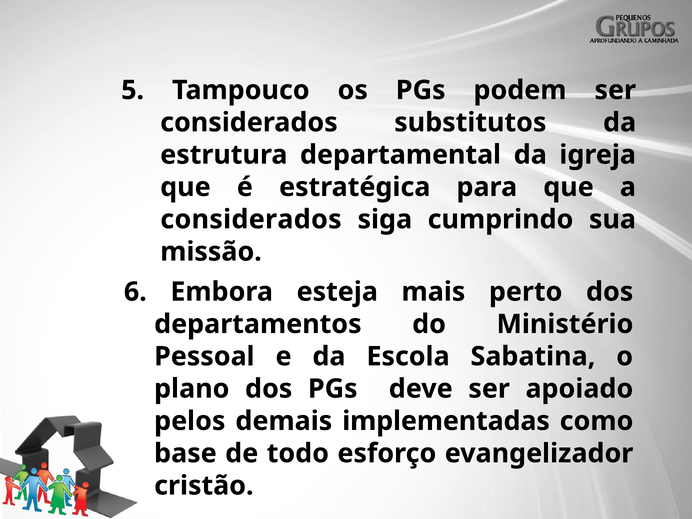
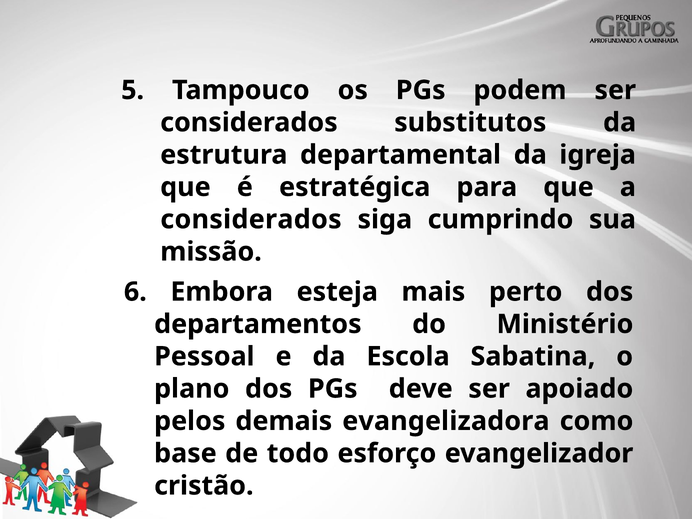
implementadas: implementadas -> evangelizadora (446, 421)
